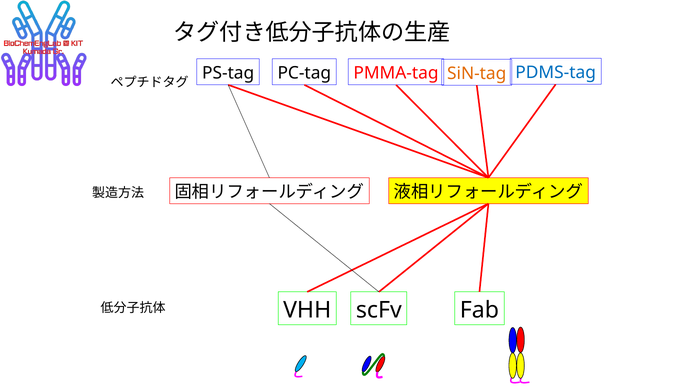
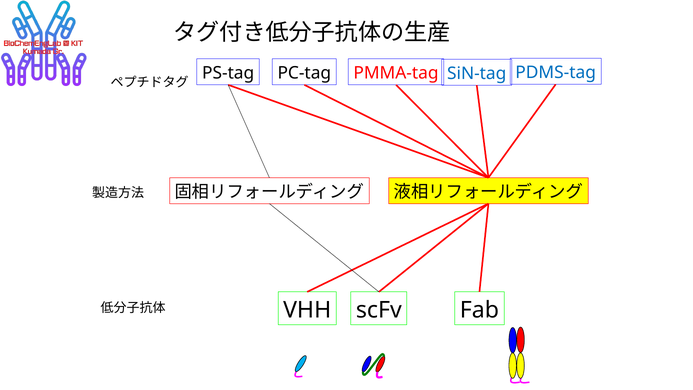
SiN-tag colour: orange -> blue (477, 73)
